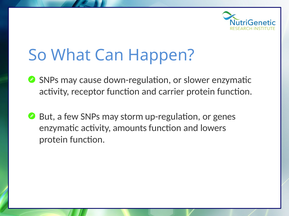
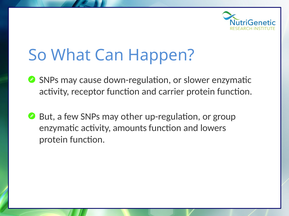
storm: storm -> other (132, 117)
genes: genes -> group (224, 117)
